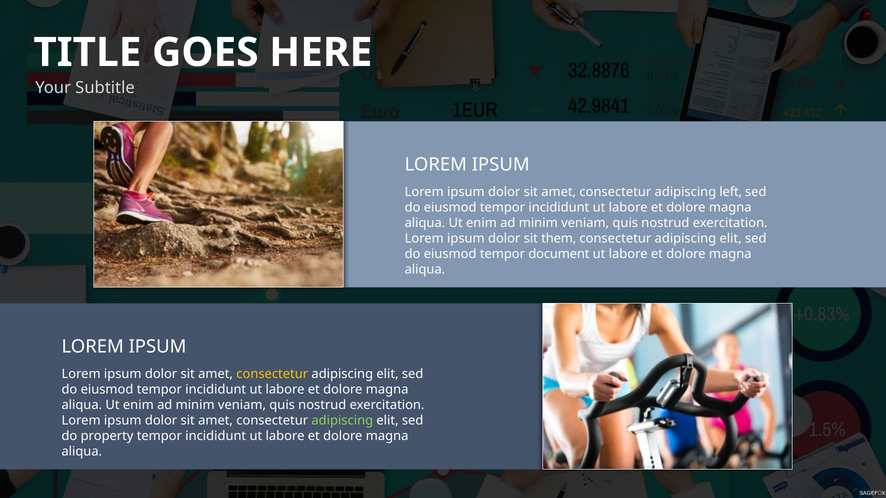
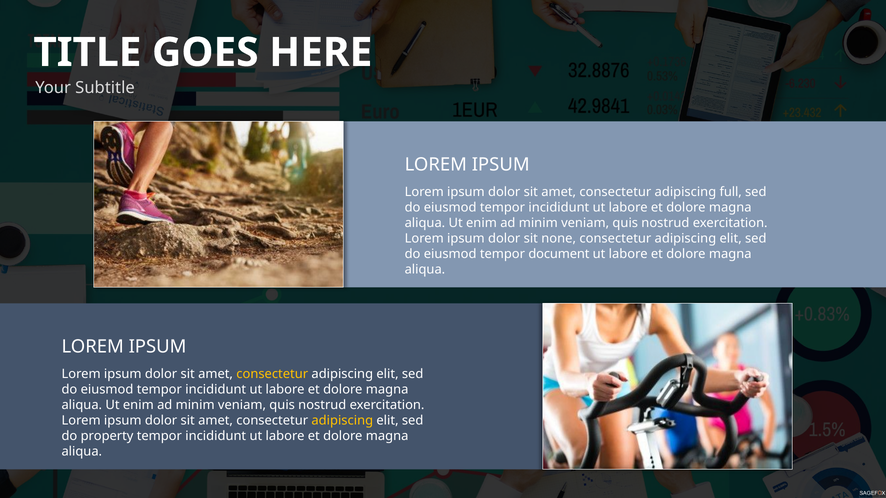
left: left -> full (731, 192)
them: them -> none (559, 239)
adipiscing colour: light green -> yellow (342, 421)
